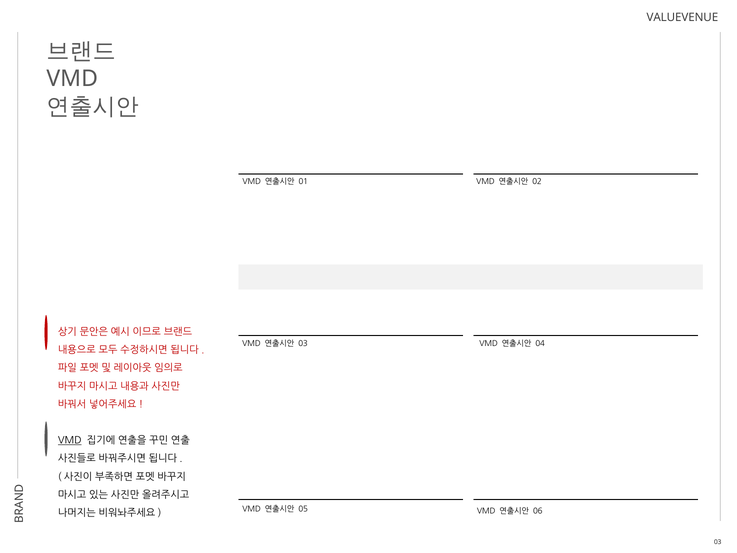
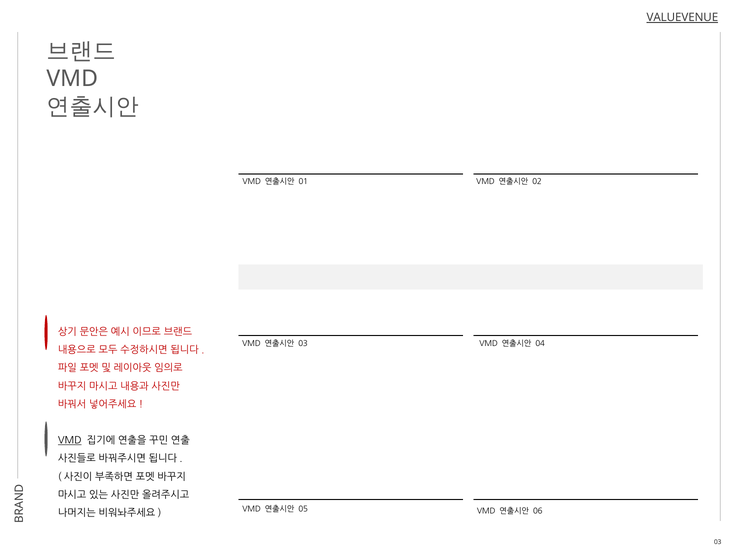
VALUEVENUE underline: none -> present (682, 17)
